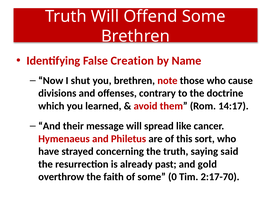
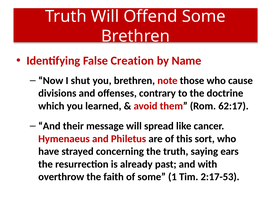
14:17: 14:17 -> 62:17 (233, 106)
said: said -> ears (230, 151)
gold: gold -> with (207, 164)
0: 0 -> 1 (172, 176)
2:17-70: 2:17-70 -> 2:17-53 (220, 176)
